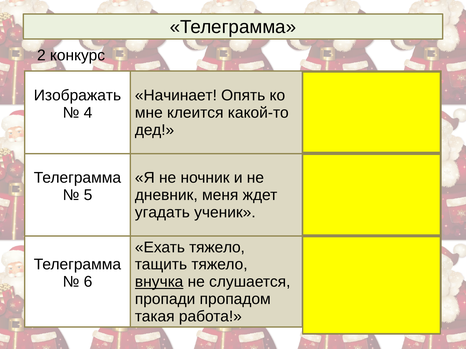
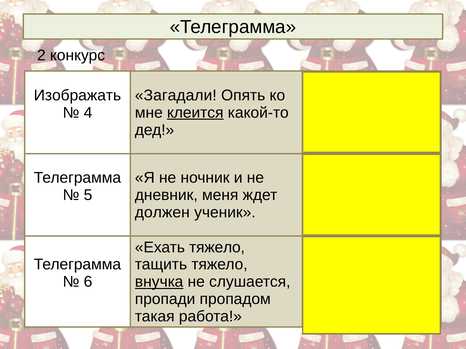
Начинает: Начинает -> Загадали (176, 95)
клеится underline: none -> present (195, 113)
угадать: угадать -> должен (162, 213)
